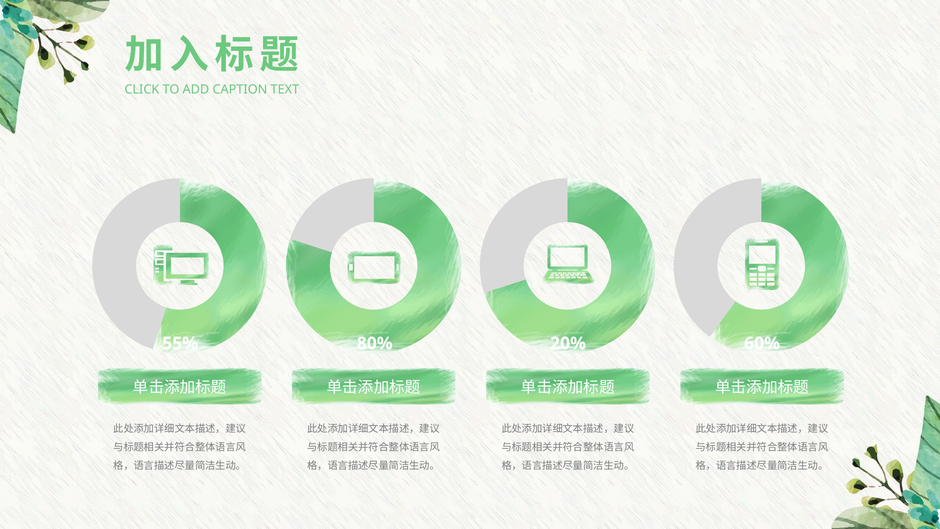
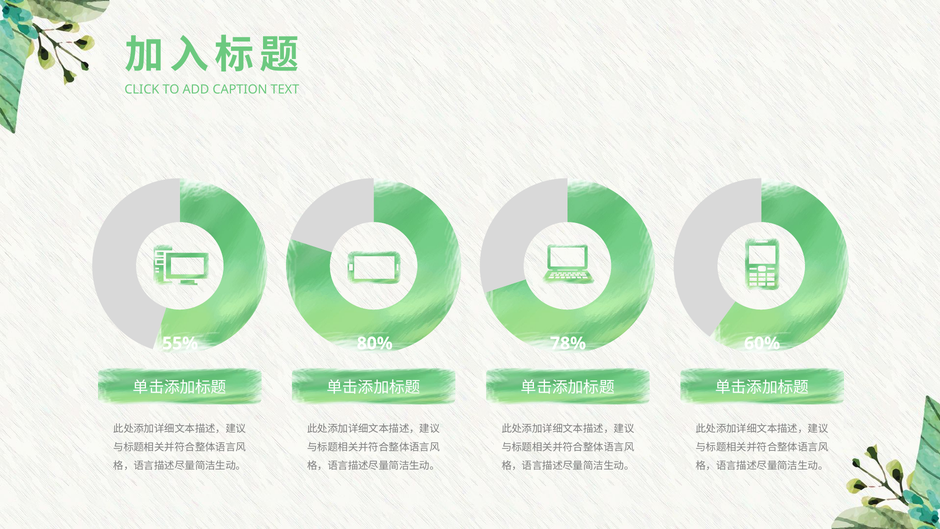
20%: 20% -> 78% (568, 343)
